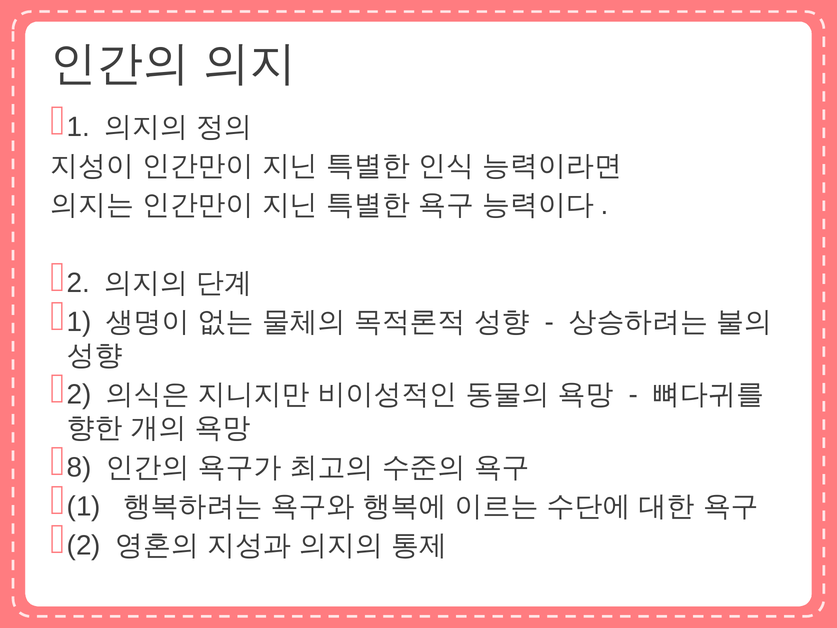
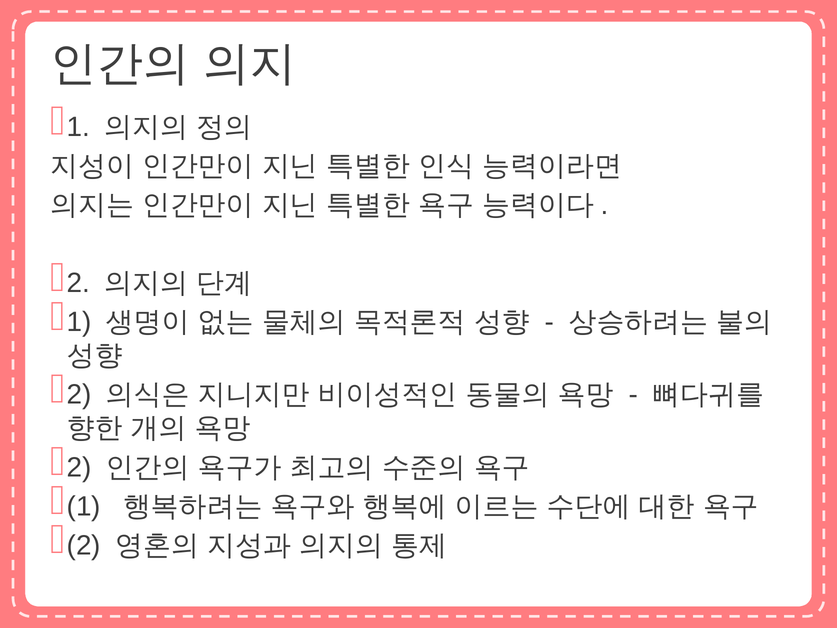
8: 8 -> 2 (79, 467)
